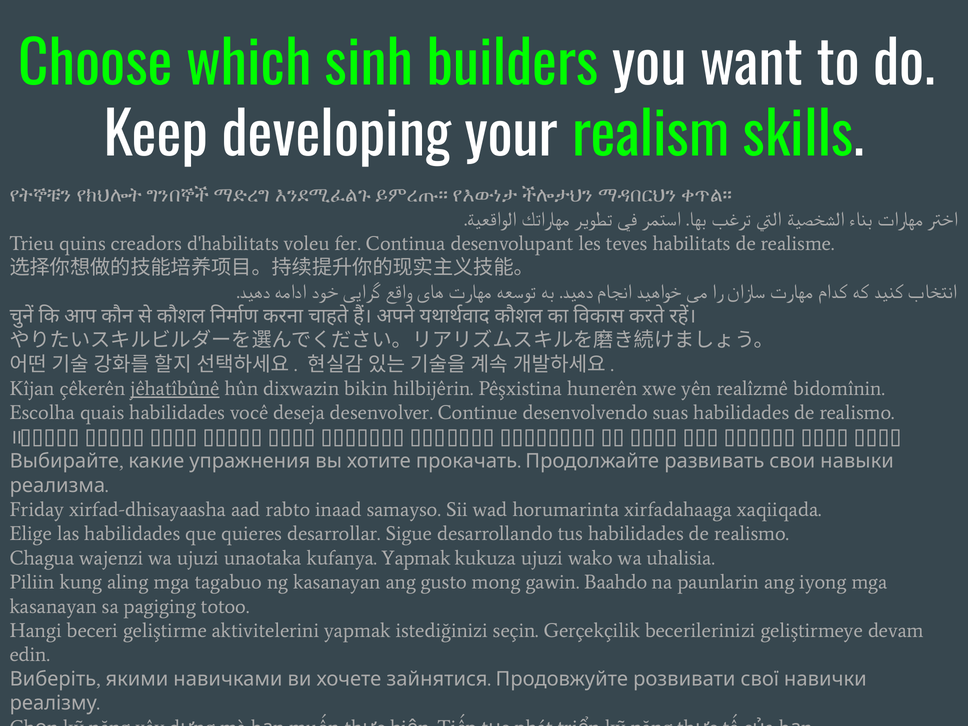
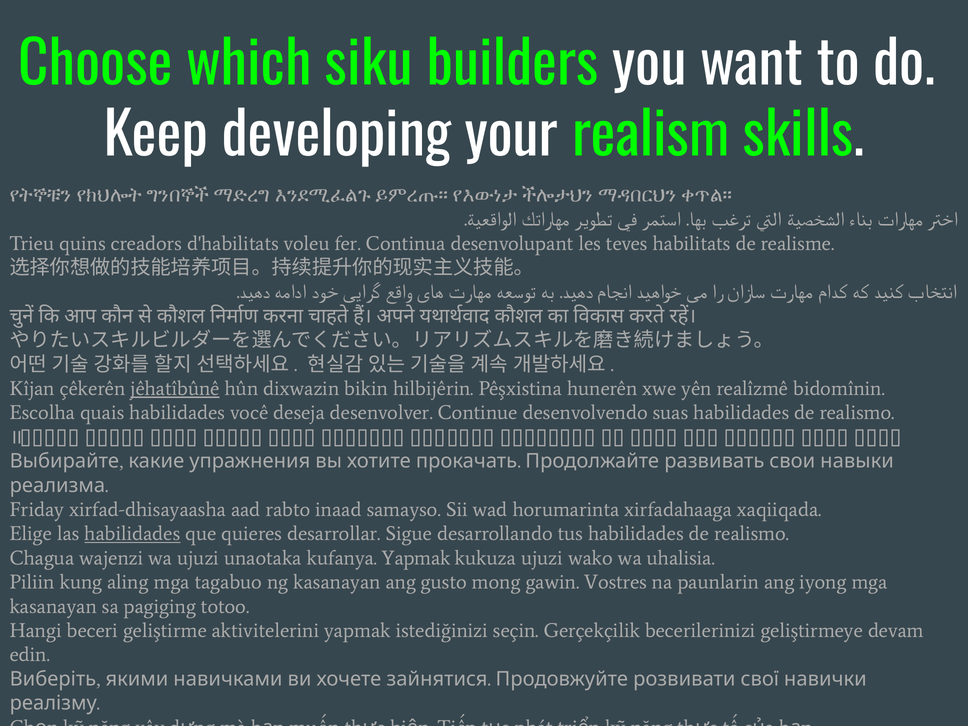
sinh: sinh -> siku (369, 65)
habilidades underline: none -> present (132, 534)
Baahdo: Baahdo -> Vostres (616, 582)
